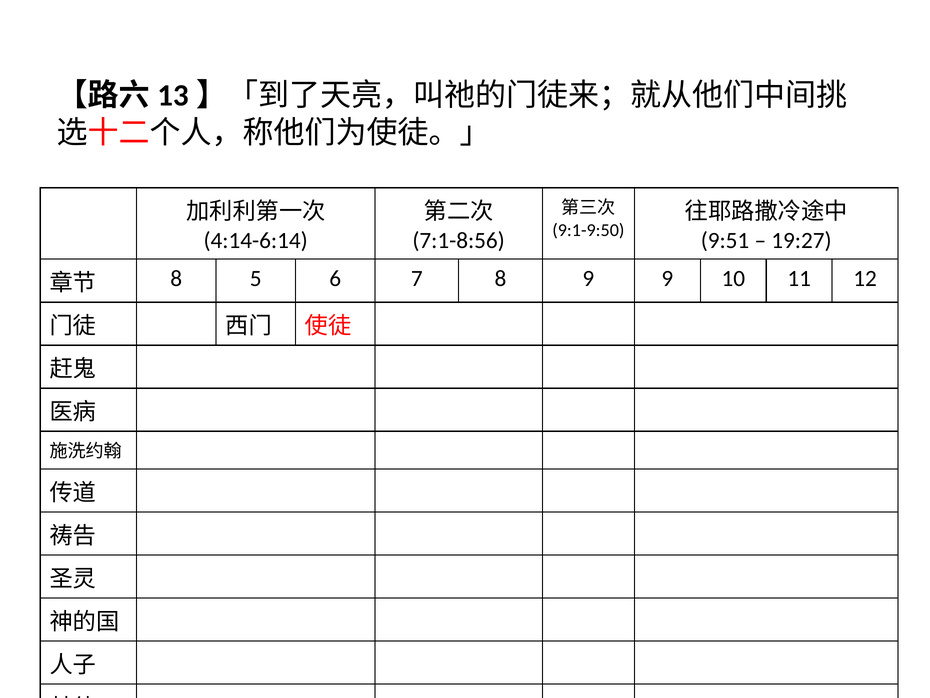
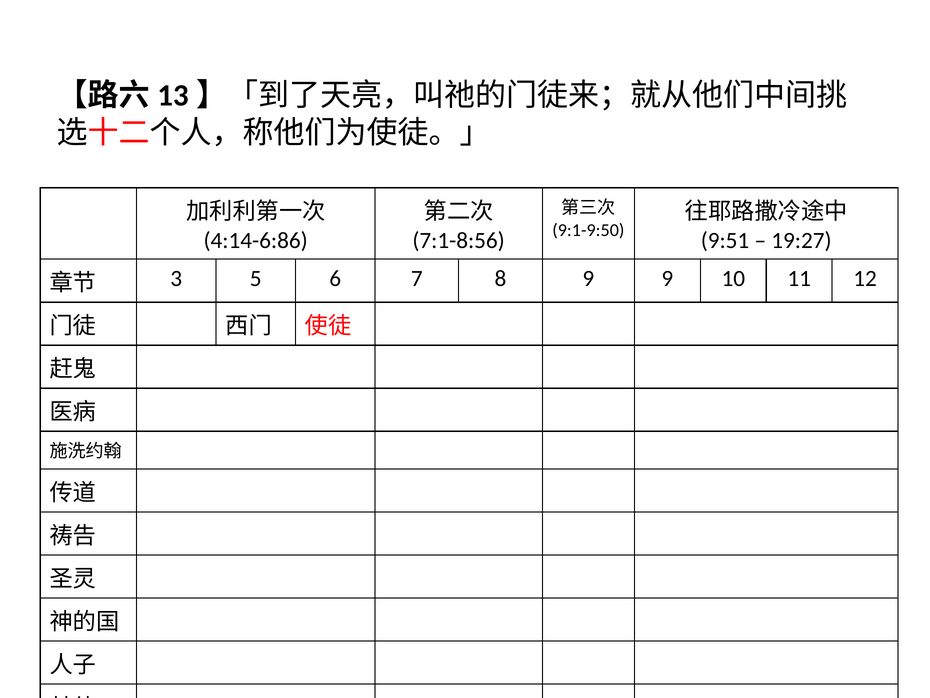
4:14-6:14: 4:14-6:14 -> 4:14-6:86 (256, 240)
8: 8 -> 3 (176, 278)
